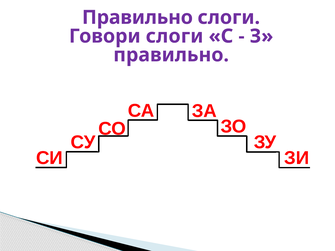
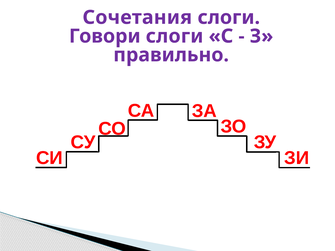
Правильно: Правильно -> Сочетания (137, 17)
